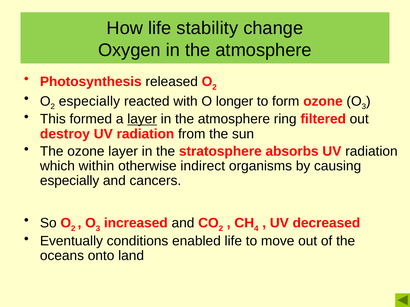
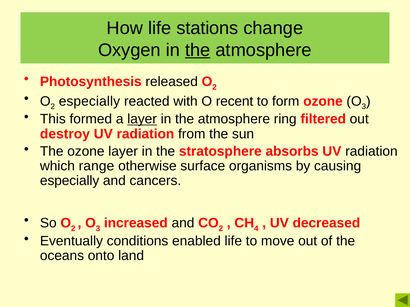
stability: stability -> stations (207, 28)
the underline: none -> present (198, 50)
longer: longer -> recent (235, 101)
within: within -> range (96, 166)
indirect: indirect -> surface (203, 166)
